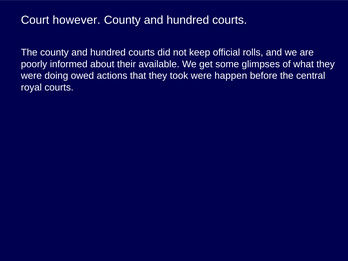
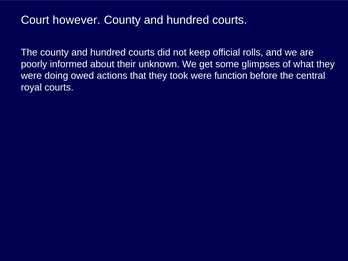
available: available -> unknown (159, 64)
happen: happen -> function (231, 76)
